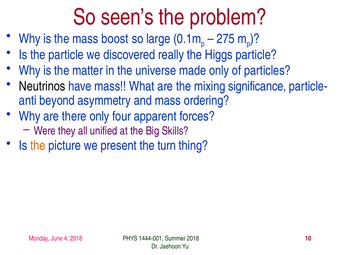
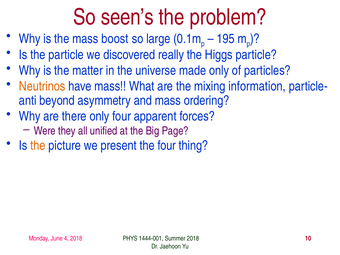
275: 275 -> 195 (226, 39)
Neutrinos colour: black -> orange (42, 86)
significance: significance -> information (257, 86)
Skills: Skills -> Page (175, 131)
the turn: turn -> four (167, 146)
